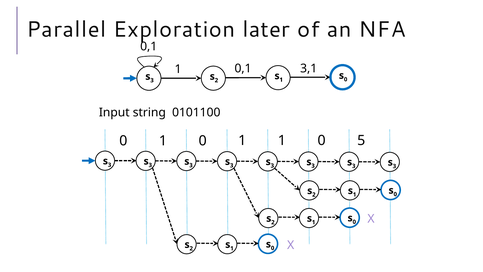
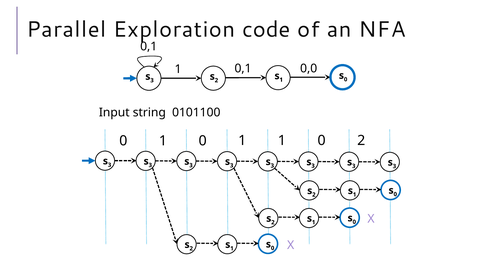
later: later -> code (266, 30)
3,1: 3,1 -> 0,0 (309, 68)
0 5: 5 -> 2 (361, 140)
